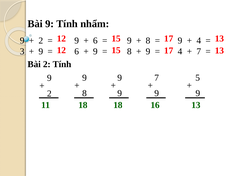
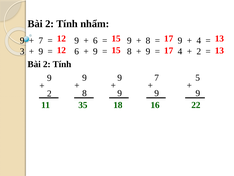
9: 9 -> 2 (50, 24)
2: 2 -> 7 (41, 40)
7: 7 -> 2 (199, 51)
11 18: 18 -> 35 (83, 105)
16 13: 13 -> 22 (196, 105)
